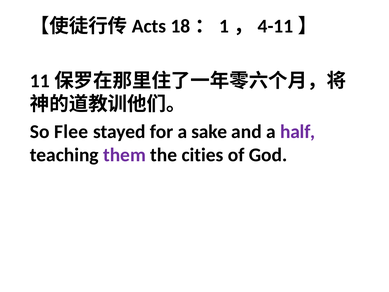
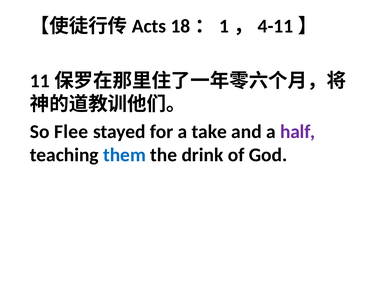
sake: sake -> take (209, 132)
them colour: purple -> blue (124, 155)
cities: cities -> drink (202, 155)
